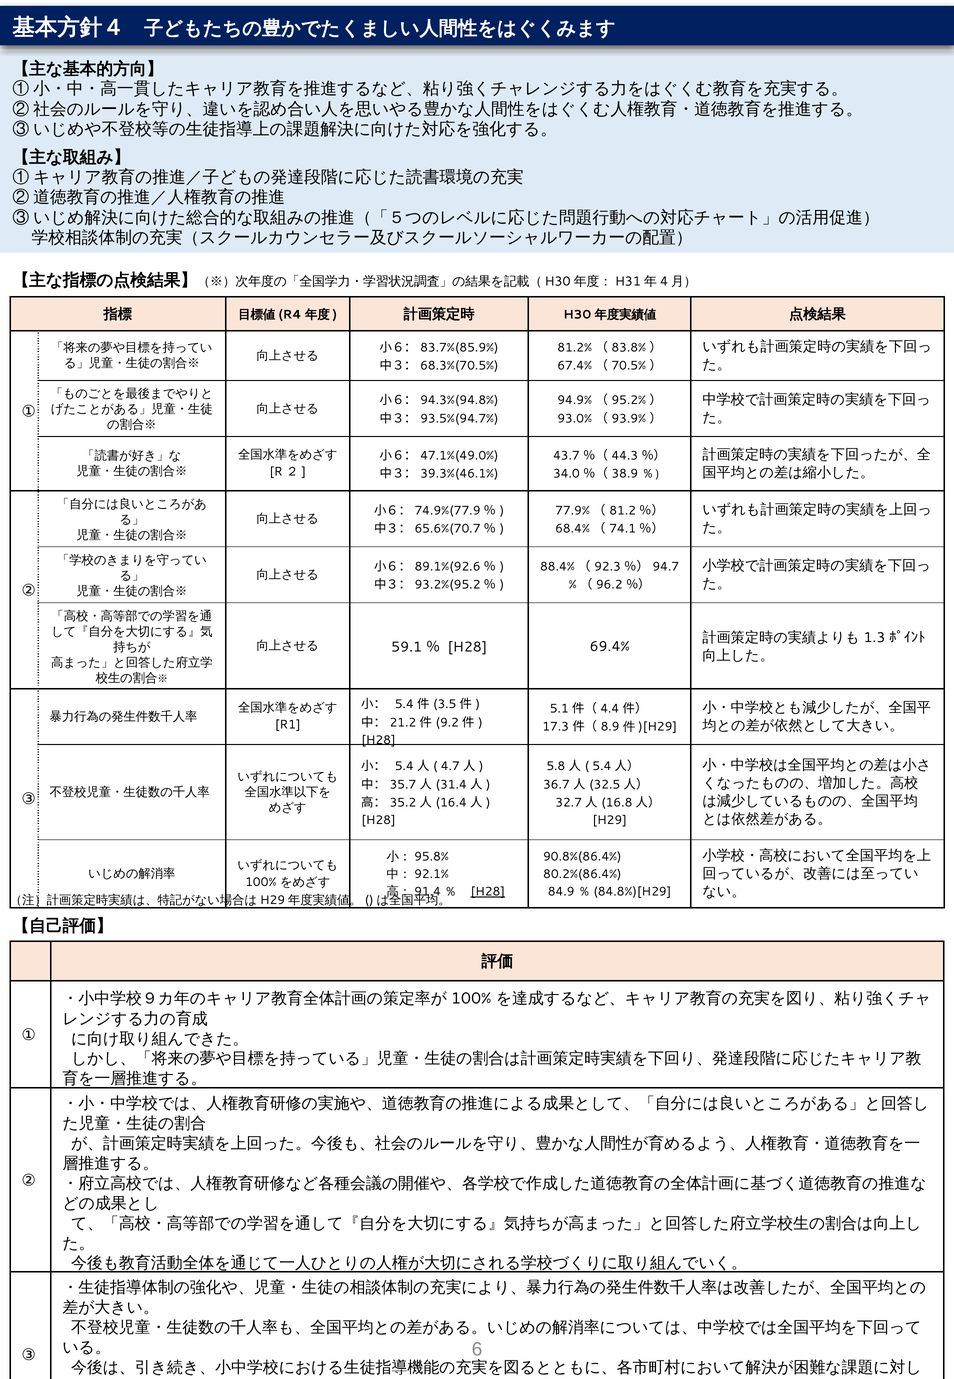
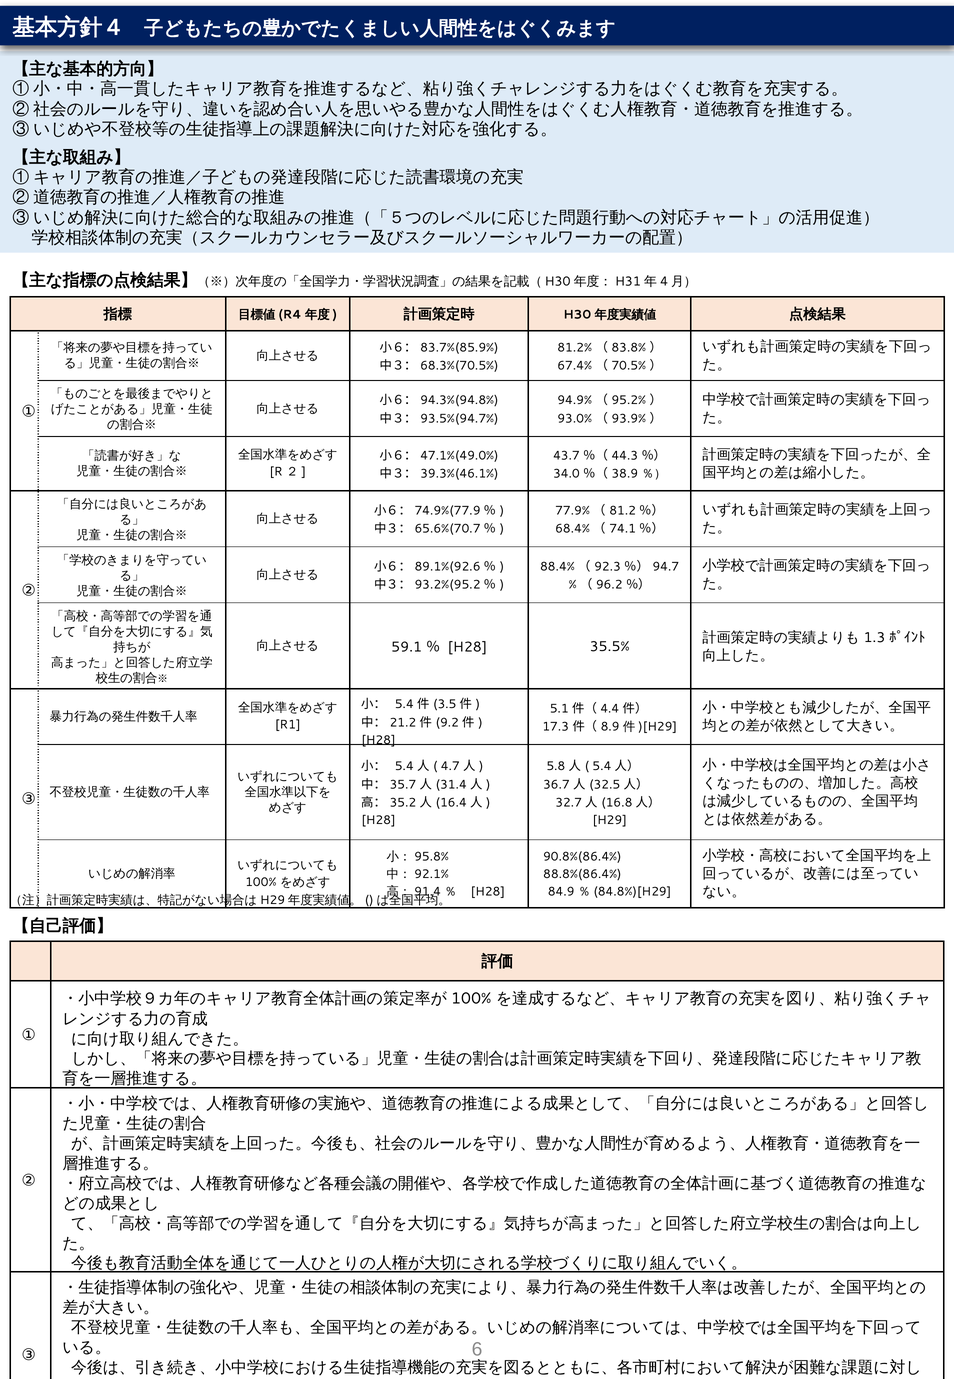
69.4%: 69.4% -> 35.5% (610, 646)
80.2%(86.4%: 80.2%(86.4% -> 88.8%(86.4% (582, 874)
H28 underline: present -> none (488, 891)
